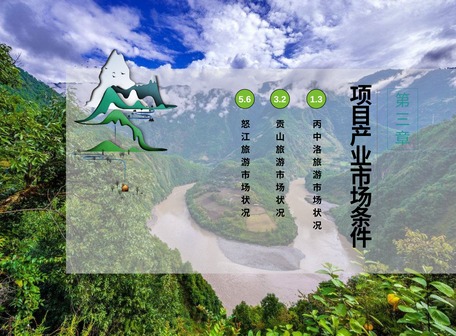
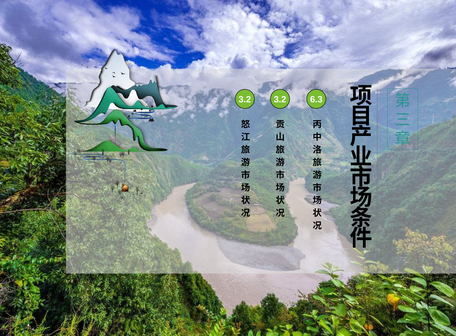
5.6: 5.6 -> 3.2 (245, 99)
1.3: 1.3 -> 6.3 (316, 99)
